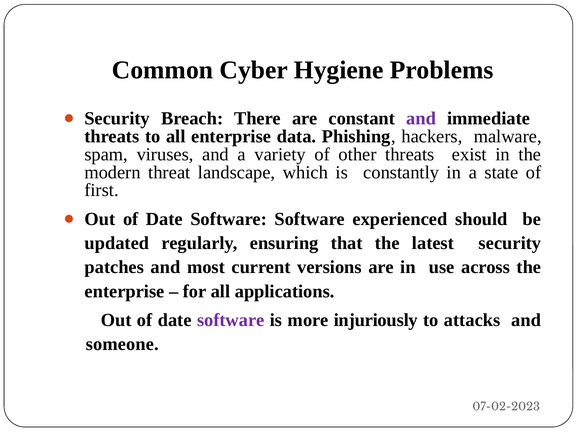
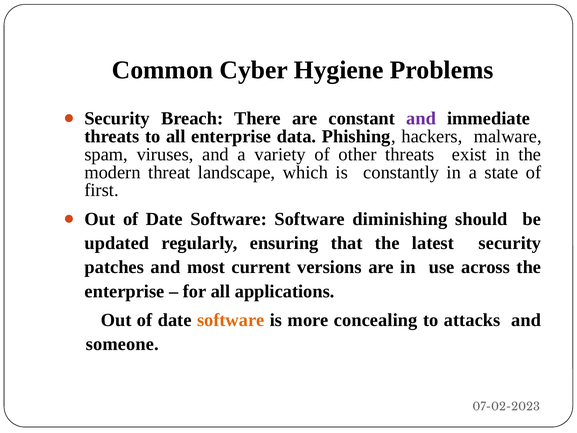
experienced: experienced -> diminishing (400, 219)
software colour: purple -> orange (231, 320)
injuriously: injuriously -> concealing (376, 320)
